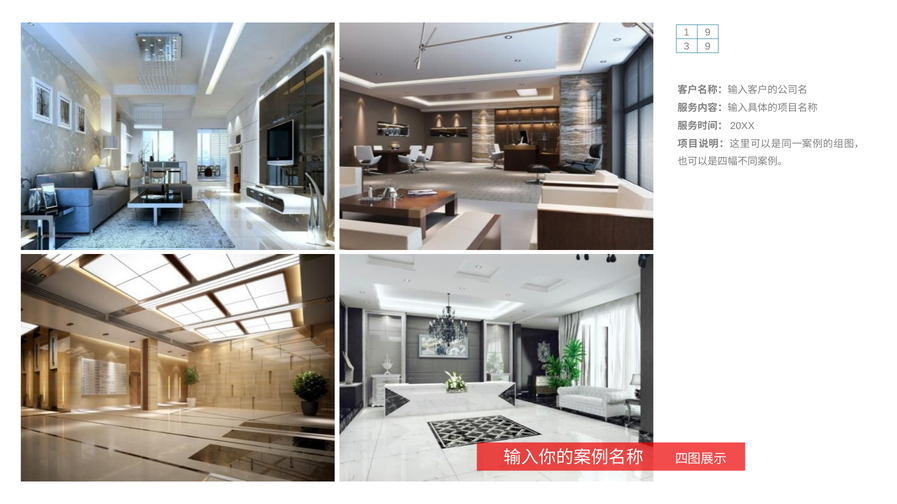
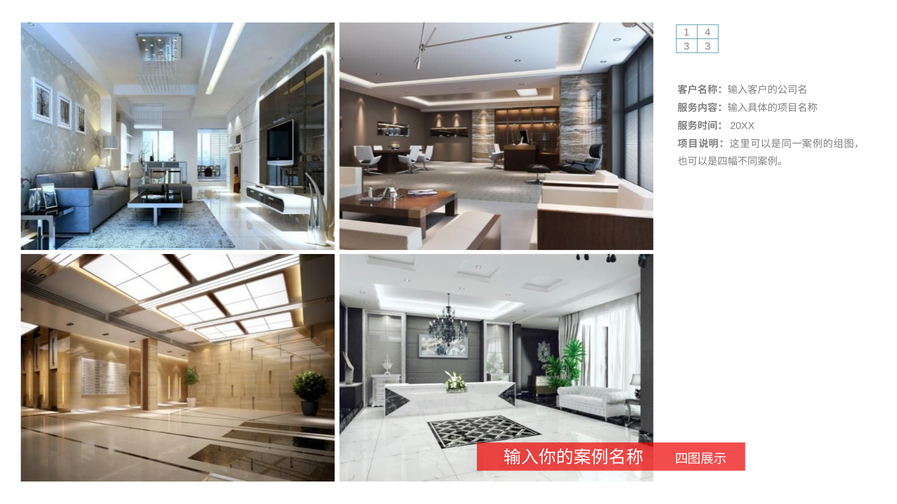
1 9: 9 -> 4 (708, 32)
3 9: 9 -> 3 (708, 47)
